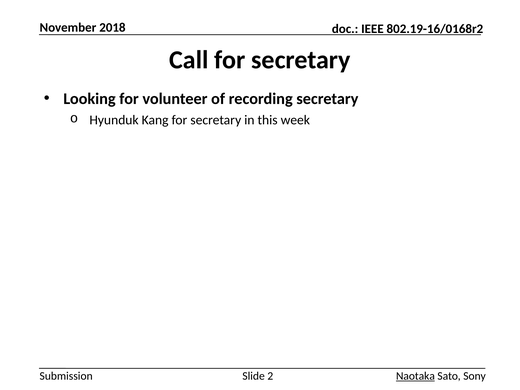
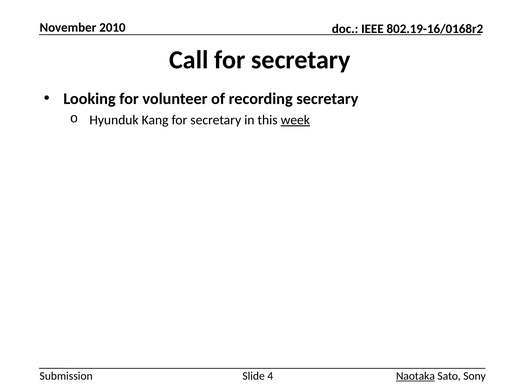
2018: 2018 -> 2010 (112, 28)
week underline: none -> present (295, 120)
2: 2 -> 4 (270, 376)
